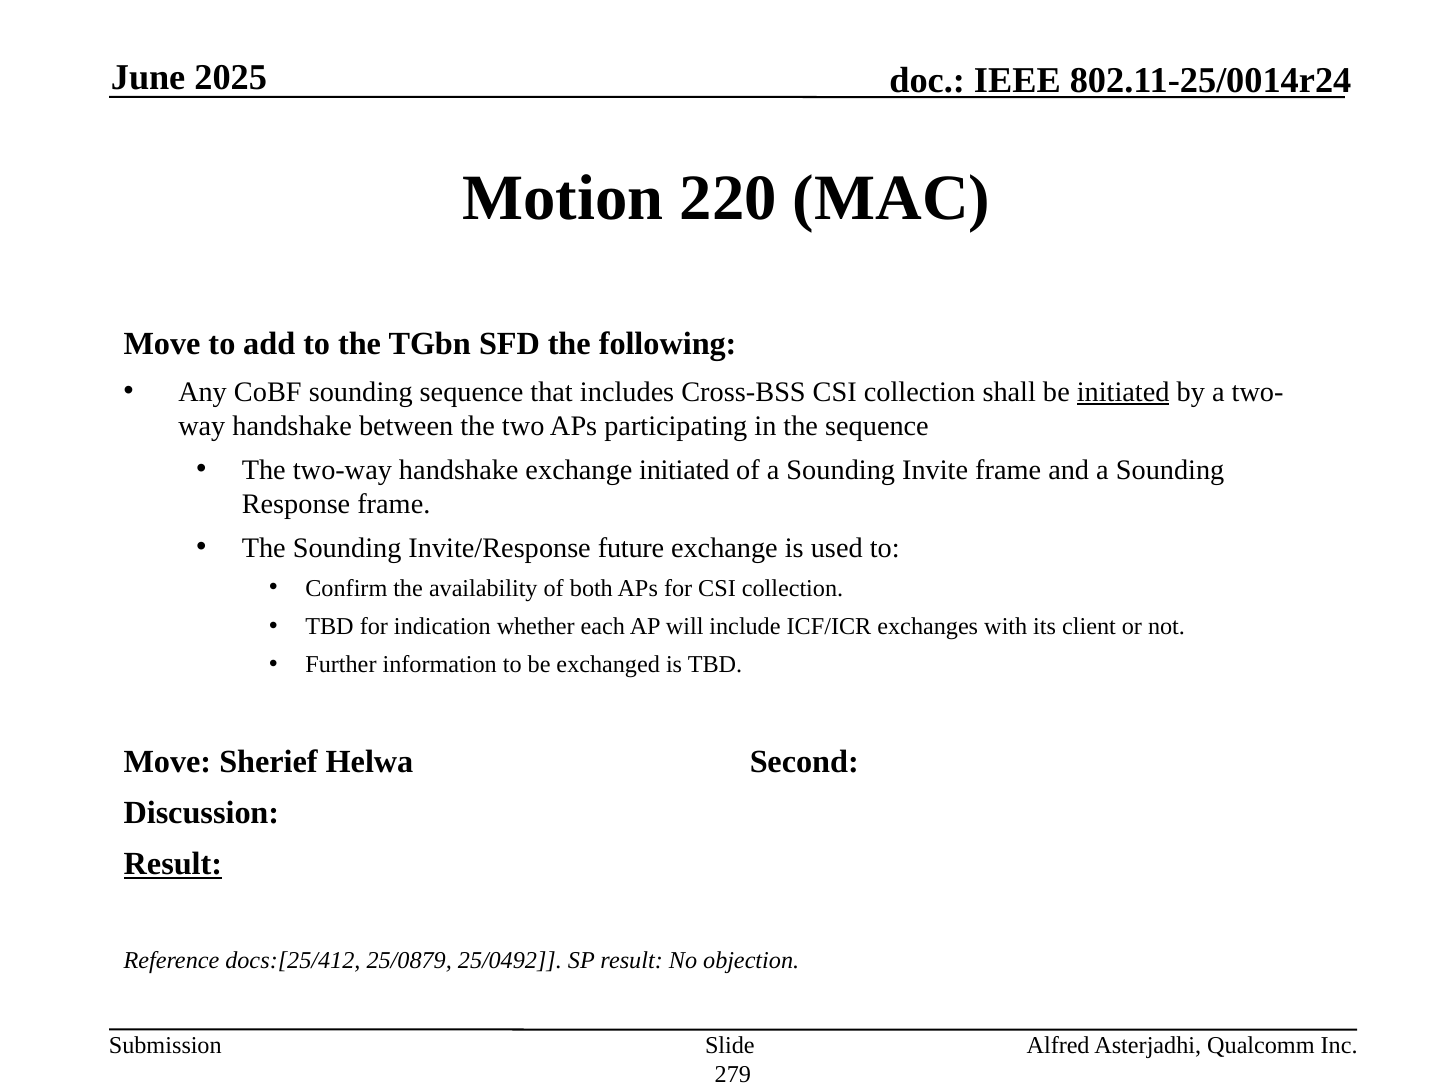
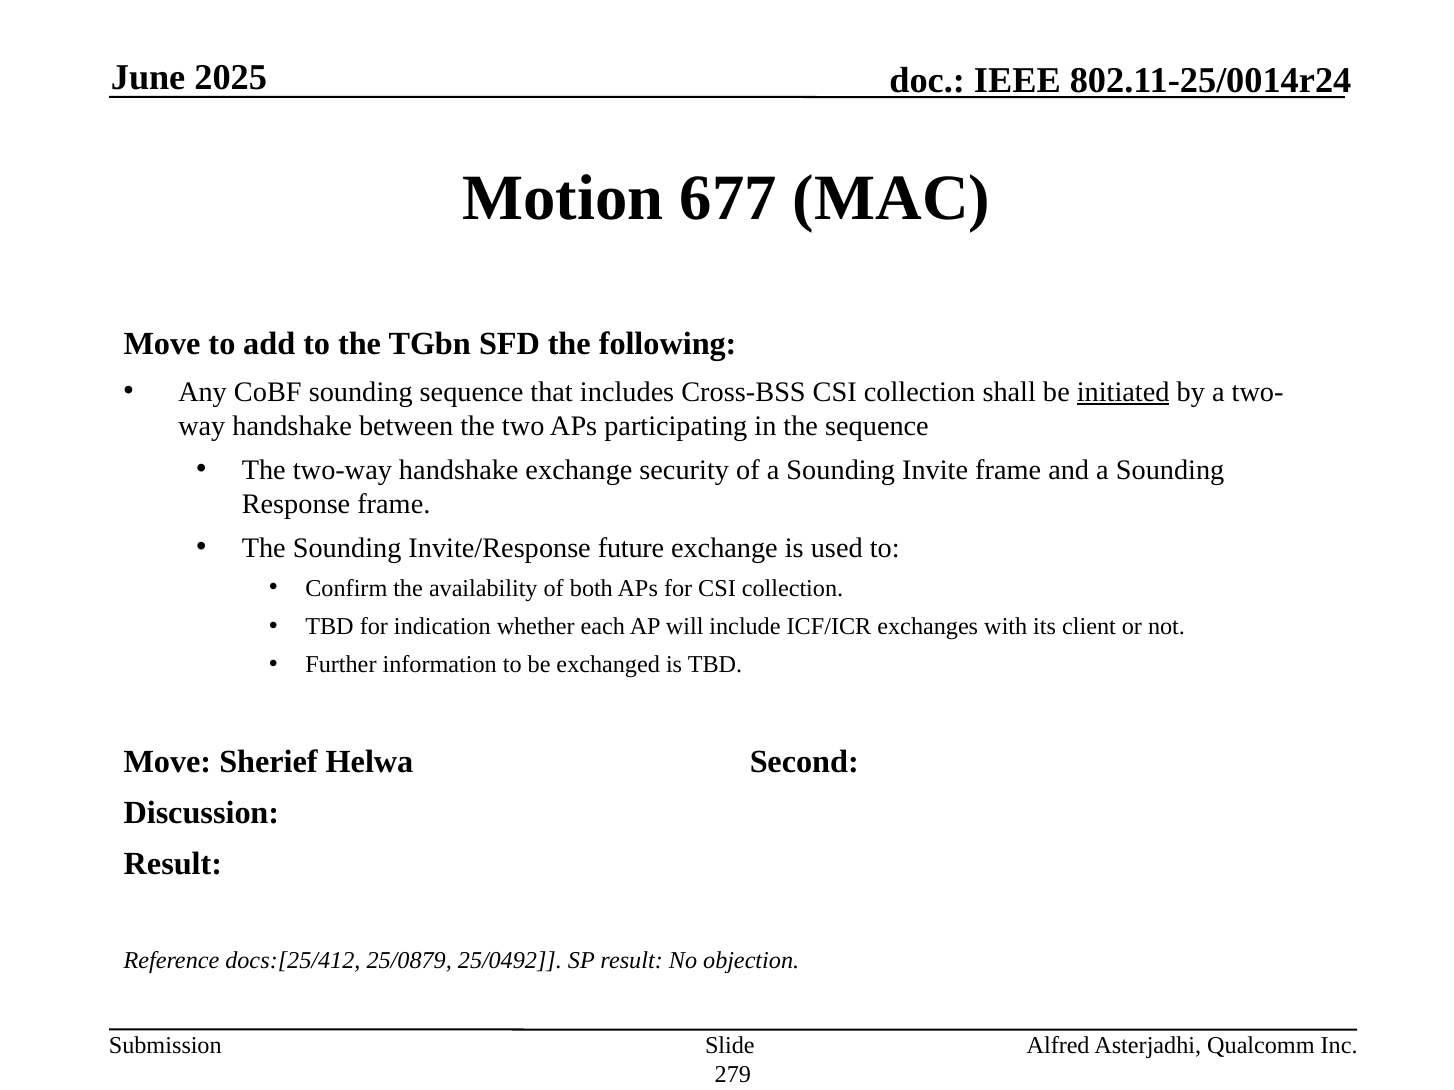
220: 220 -> 677 (728, 198)
exchange initiated: initiated -> security (684, 470)
Result underline: present -> none (173, 864)
